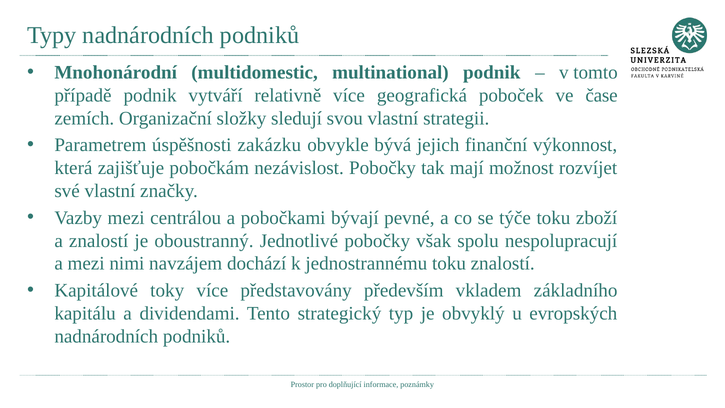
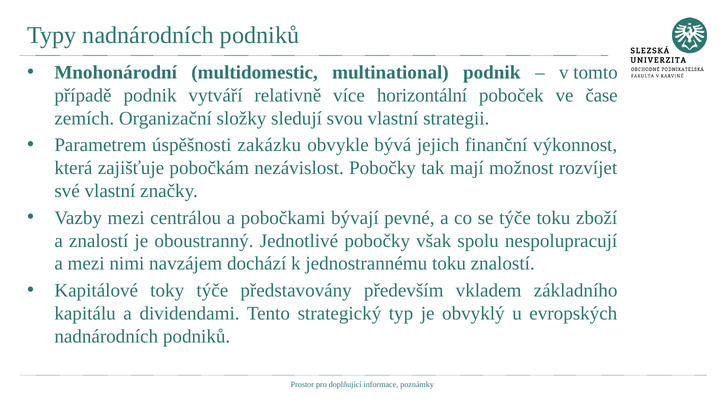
geografická: geografická -> horizontální (422, 95)
toky více: více -> týče (212, 290)
